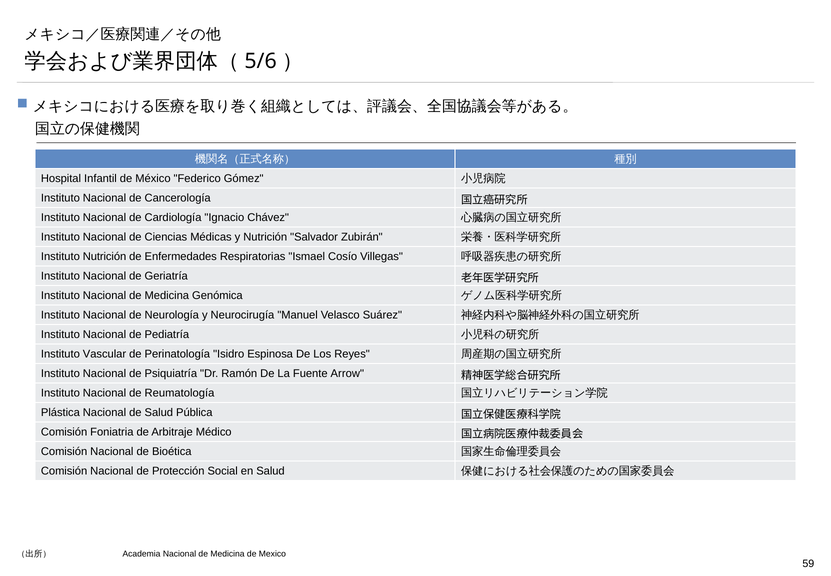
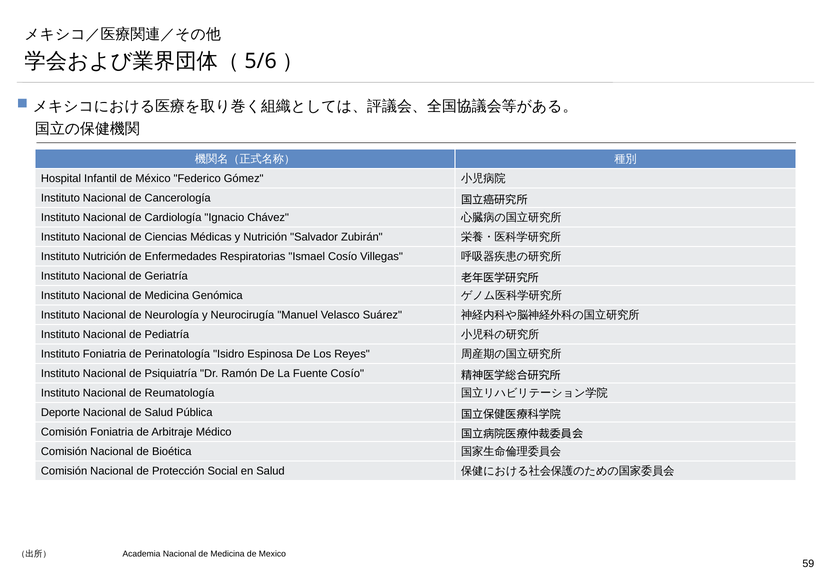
Instituto Vascular: Vascular -> Foniatria (104, 353)
Fuente Arrow: Arrow -> Cosío (347, 373)
Plástica: Plástica -> Deporte (60, 412)
